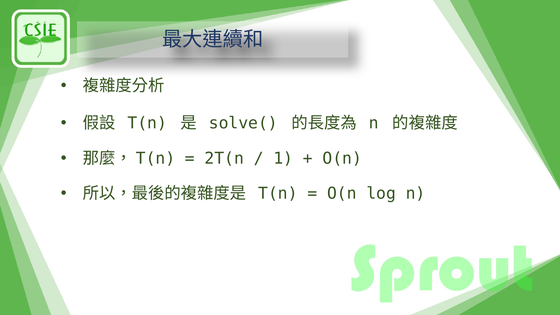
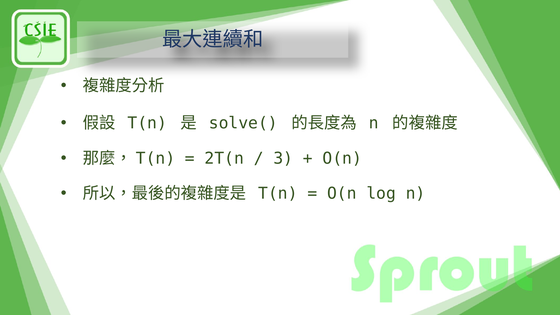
1: 1 -> 3 (283, 158)
